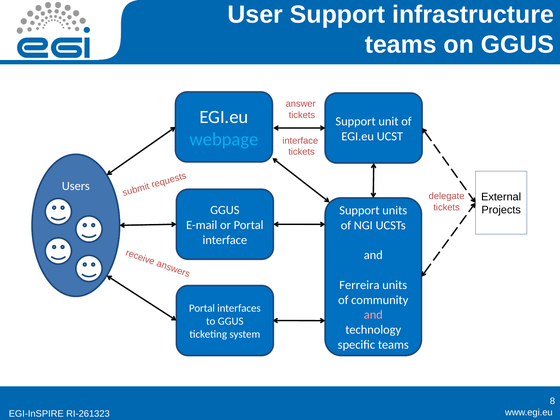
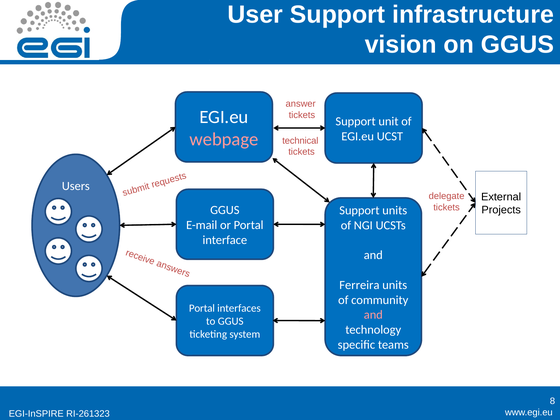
teams: teams -> vision (401, 44)
webpage colour: light blue -> pink (224, 139)
interface: interface -> technical (300, 141)
